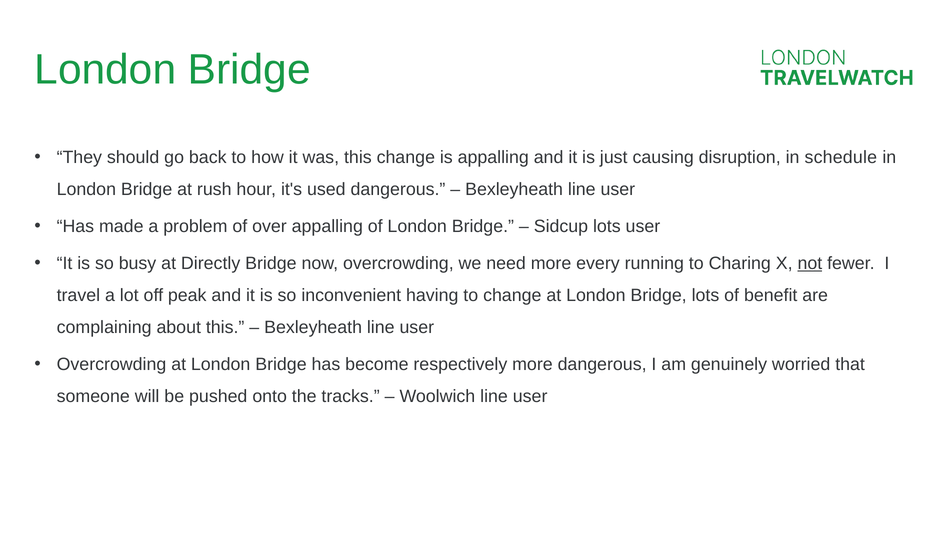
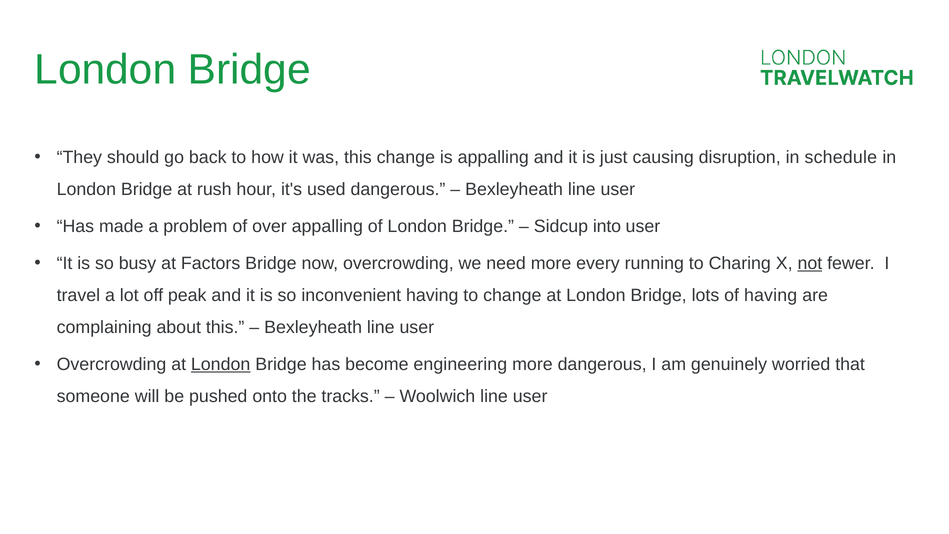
Sidcup lots: lots -> into (607, 226)
Directly: Directly -> Factors (211, 263)
of benefit: benefit -> having (771, 295)
London underline: none -> present (221, 364)
respectively: respectively -> engineering (460, 364)
